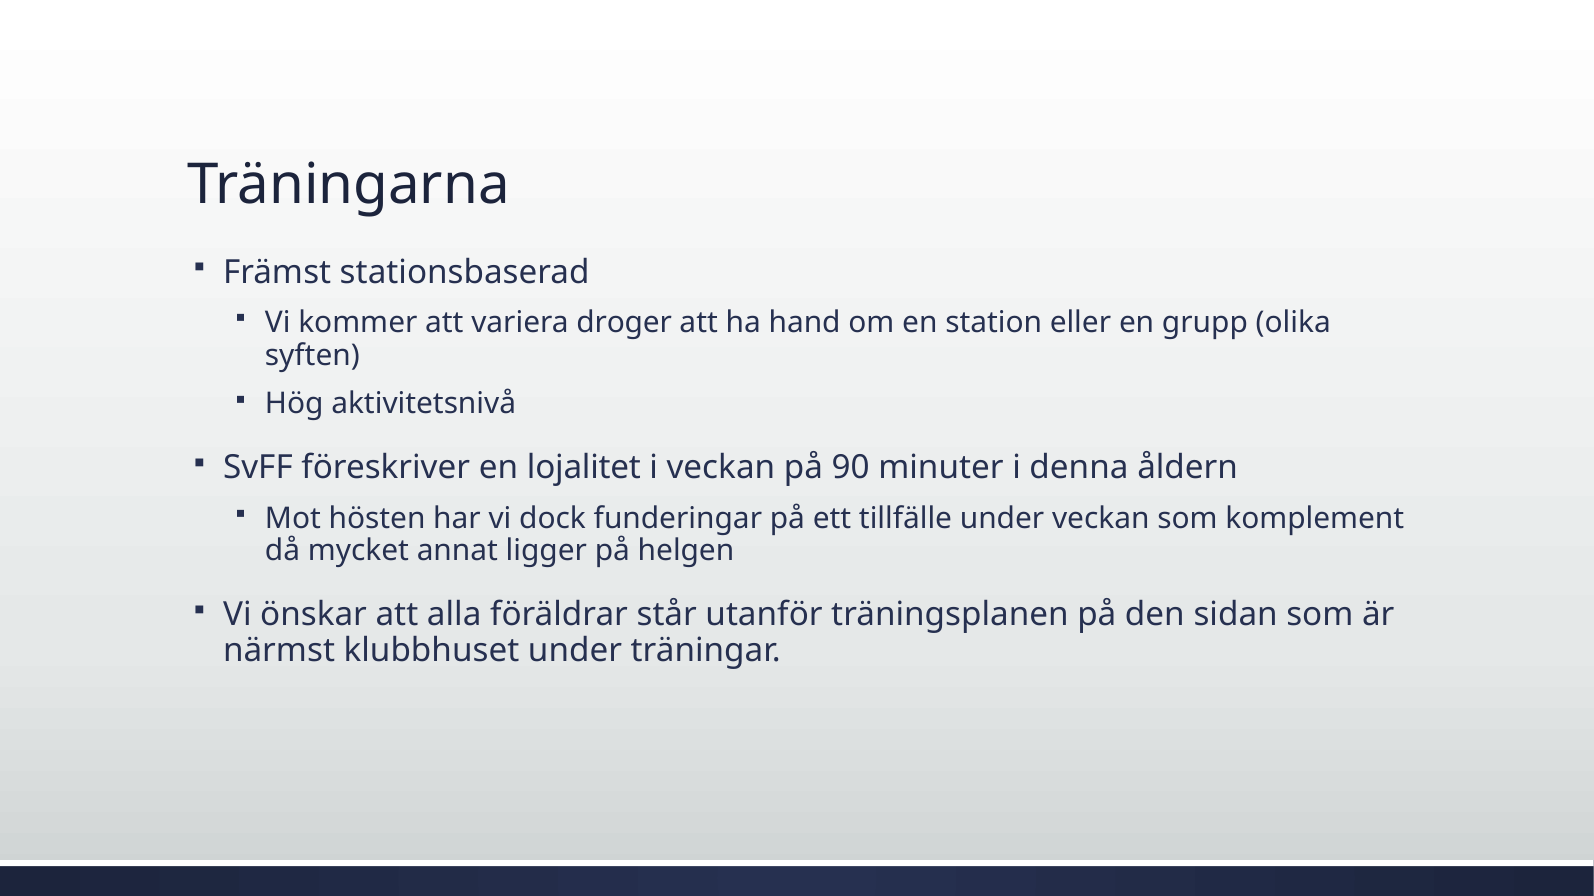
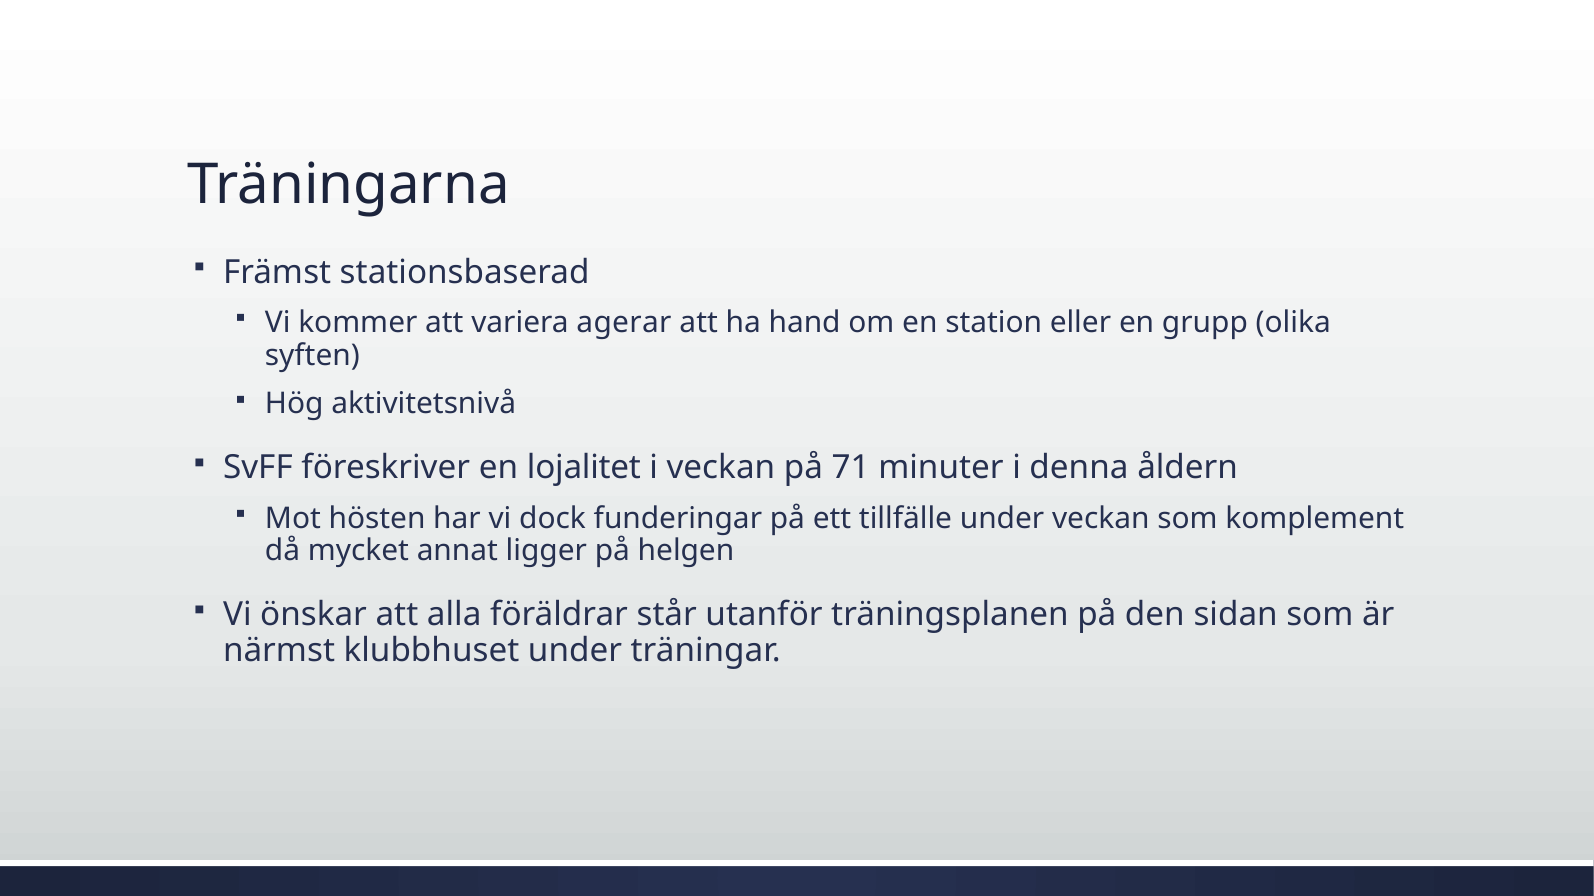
droger: droger -> agerar (624, 323)
90: 90 -> 71 (851, 468)
